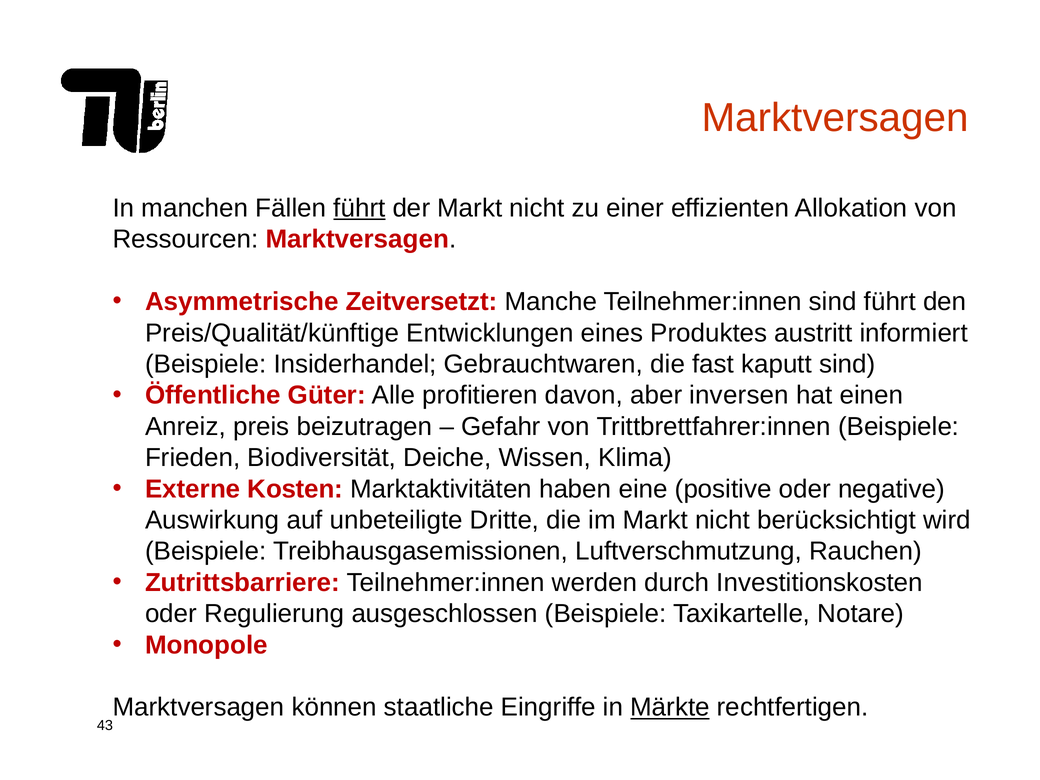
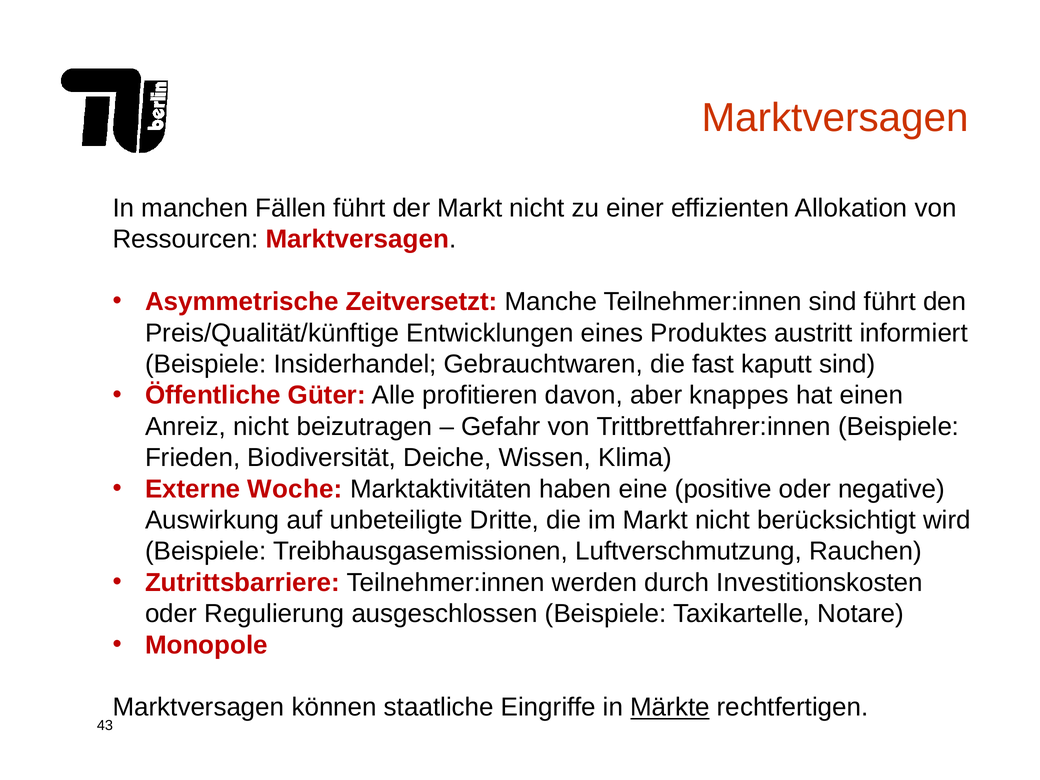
führt underline: present -> none (359, 208)
inversen: inversen -> knappes (739, 395)
Anreiz preis: preis -> nicht (261, 427)
Kosten: Kosten -> Woche (295, 489)
